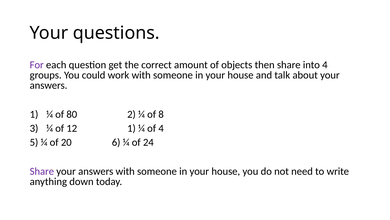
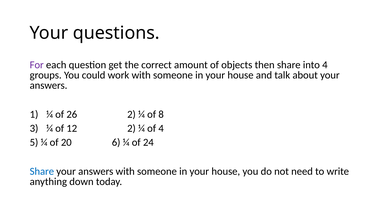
80: 80 -> 26 (72, 114)
12 1: 1 -> 2 (131, 128)
Share colour: purple -> blue (42, 171)
